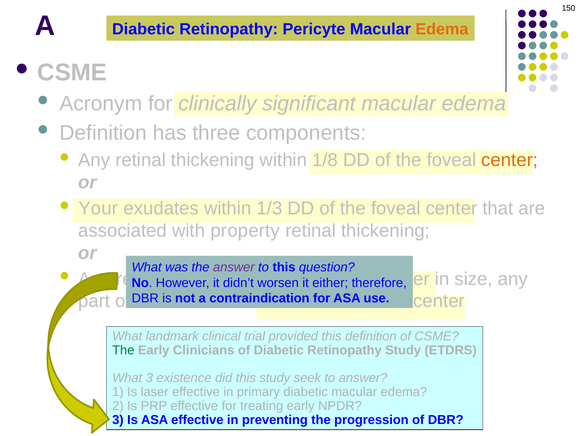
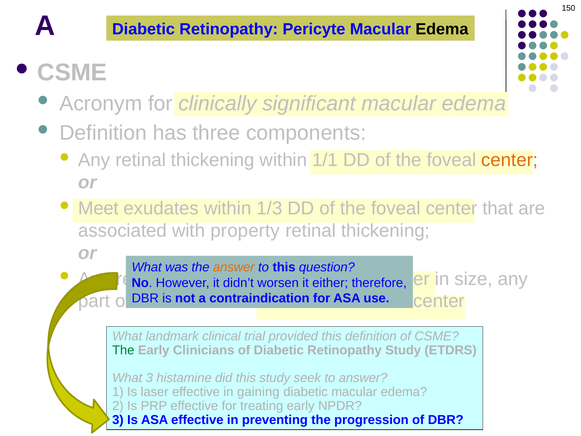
Edema colour: orange -> black (442, 29)
1/8: 1/8 -> 1/1 (325, 160)
Your: Your -> Meet (98, 208)
answer colour: purple -> orange (234, 267)
existence: existence -> histamine (184, 378)
primary: primary -> gaining (258, 392)
